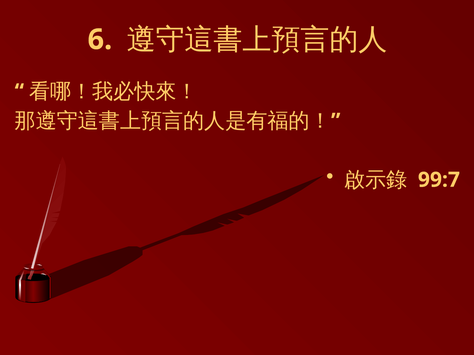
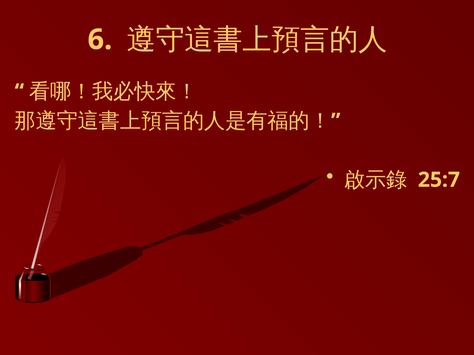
99:7: 99:7 -> 25:7 (439, 180)
